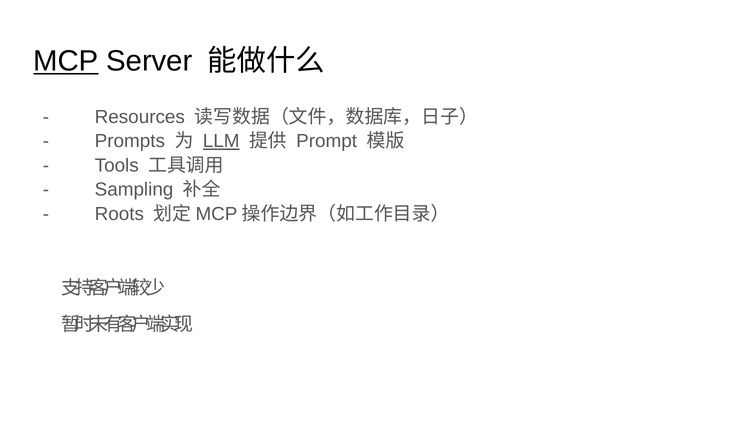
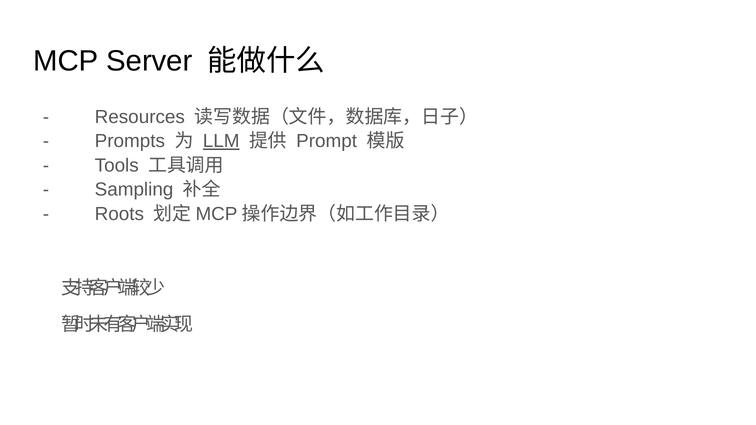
MCP underline: present -> none (66, 61)
